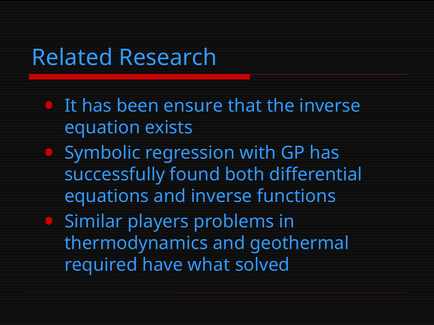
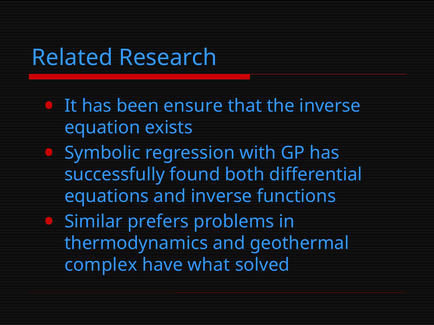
players: players -> prefers (158, 222)
required: required -> complex (101, 265)
